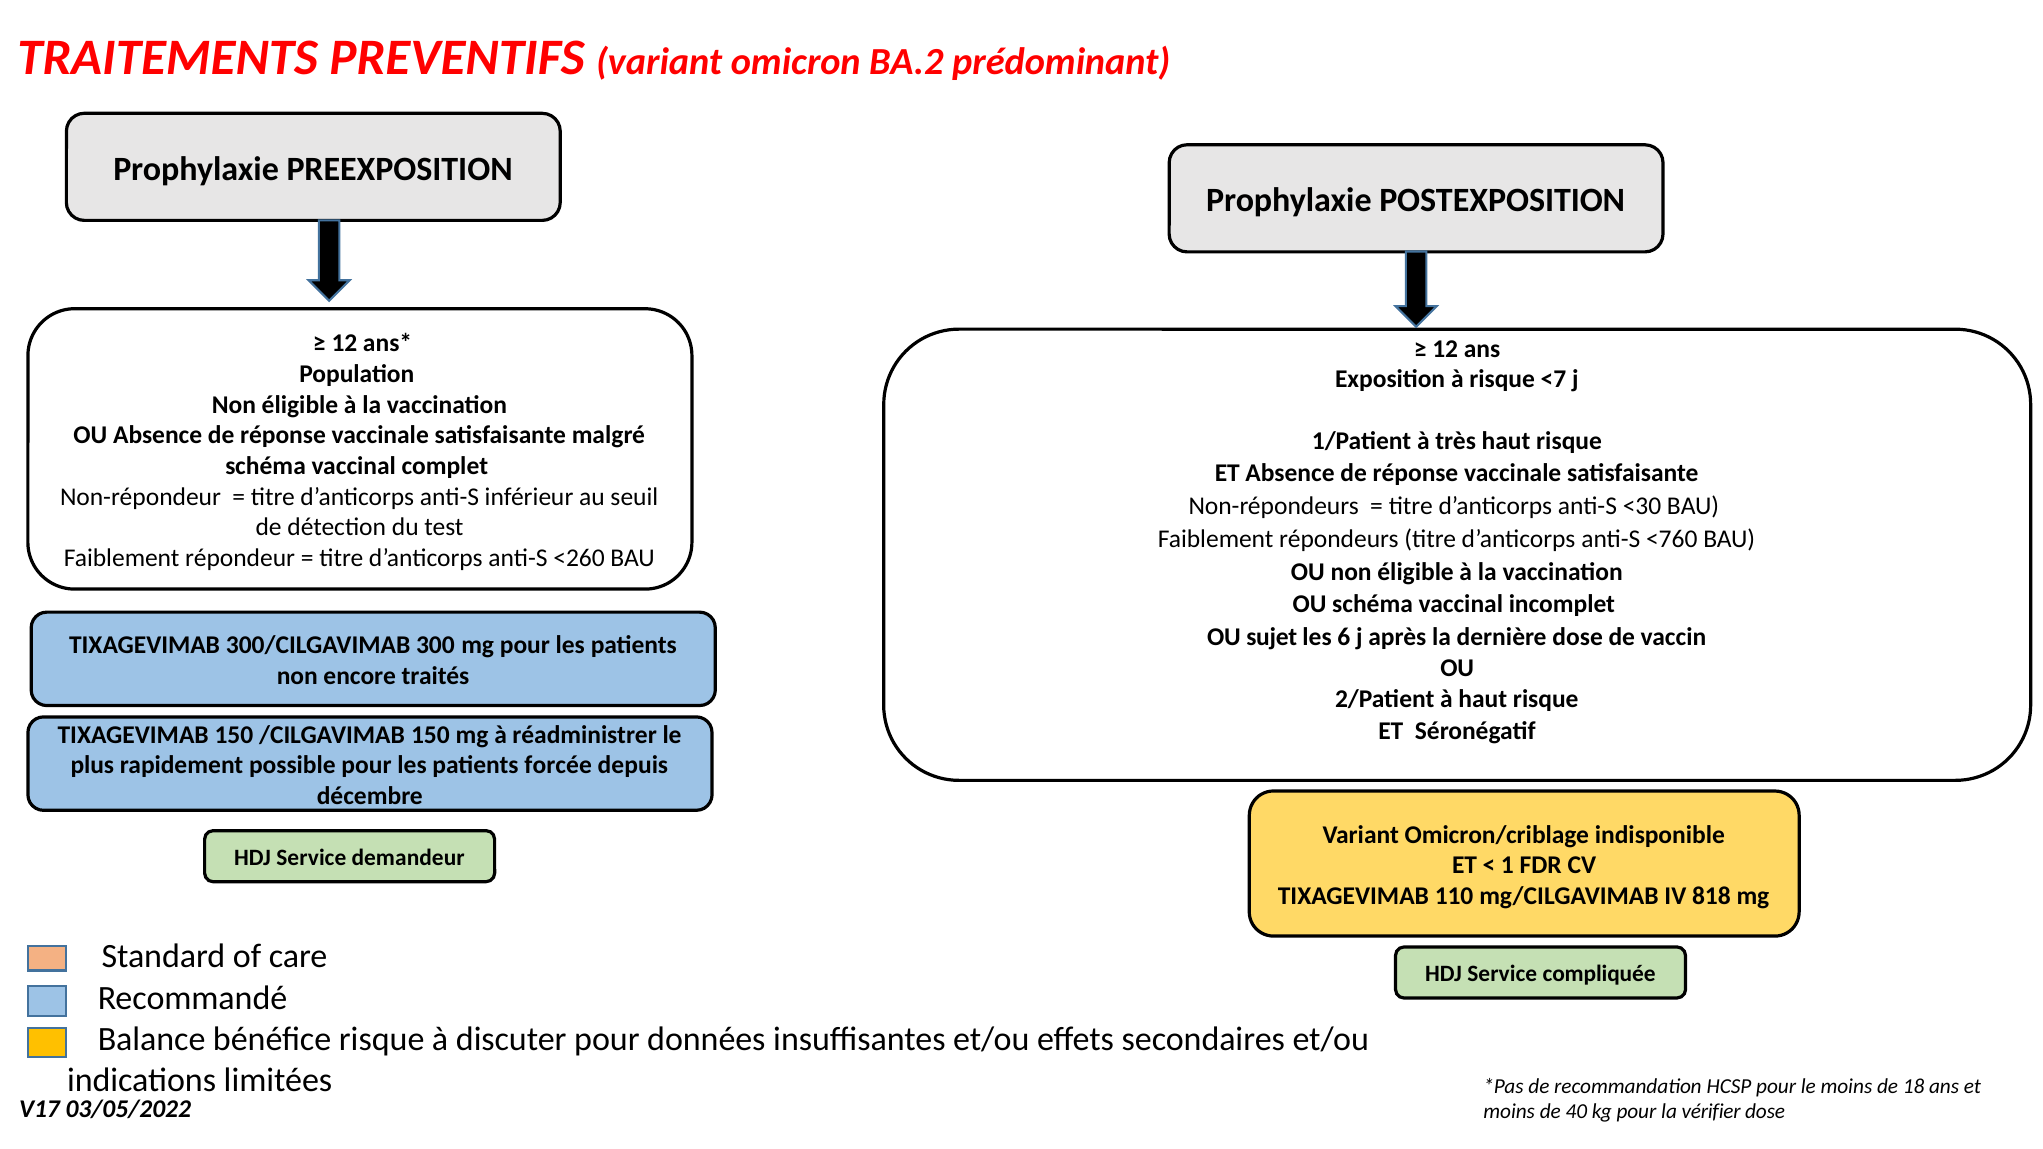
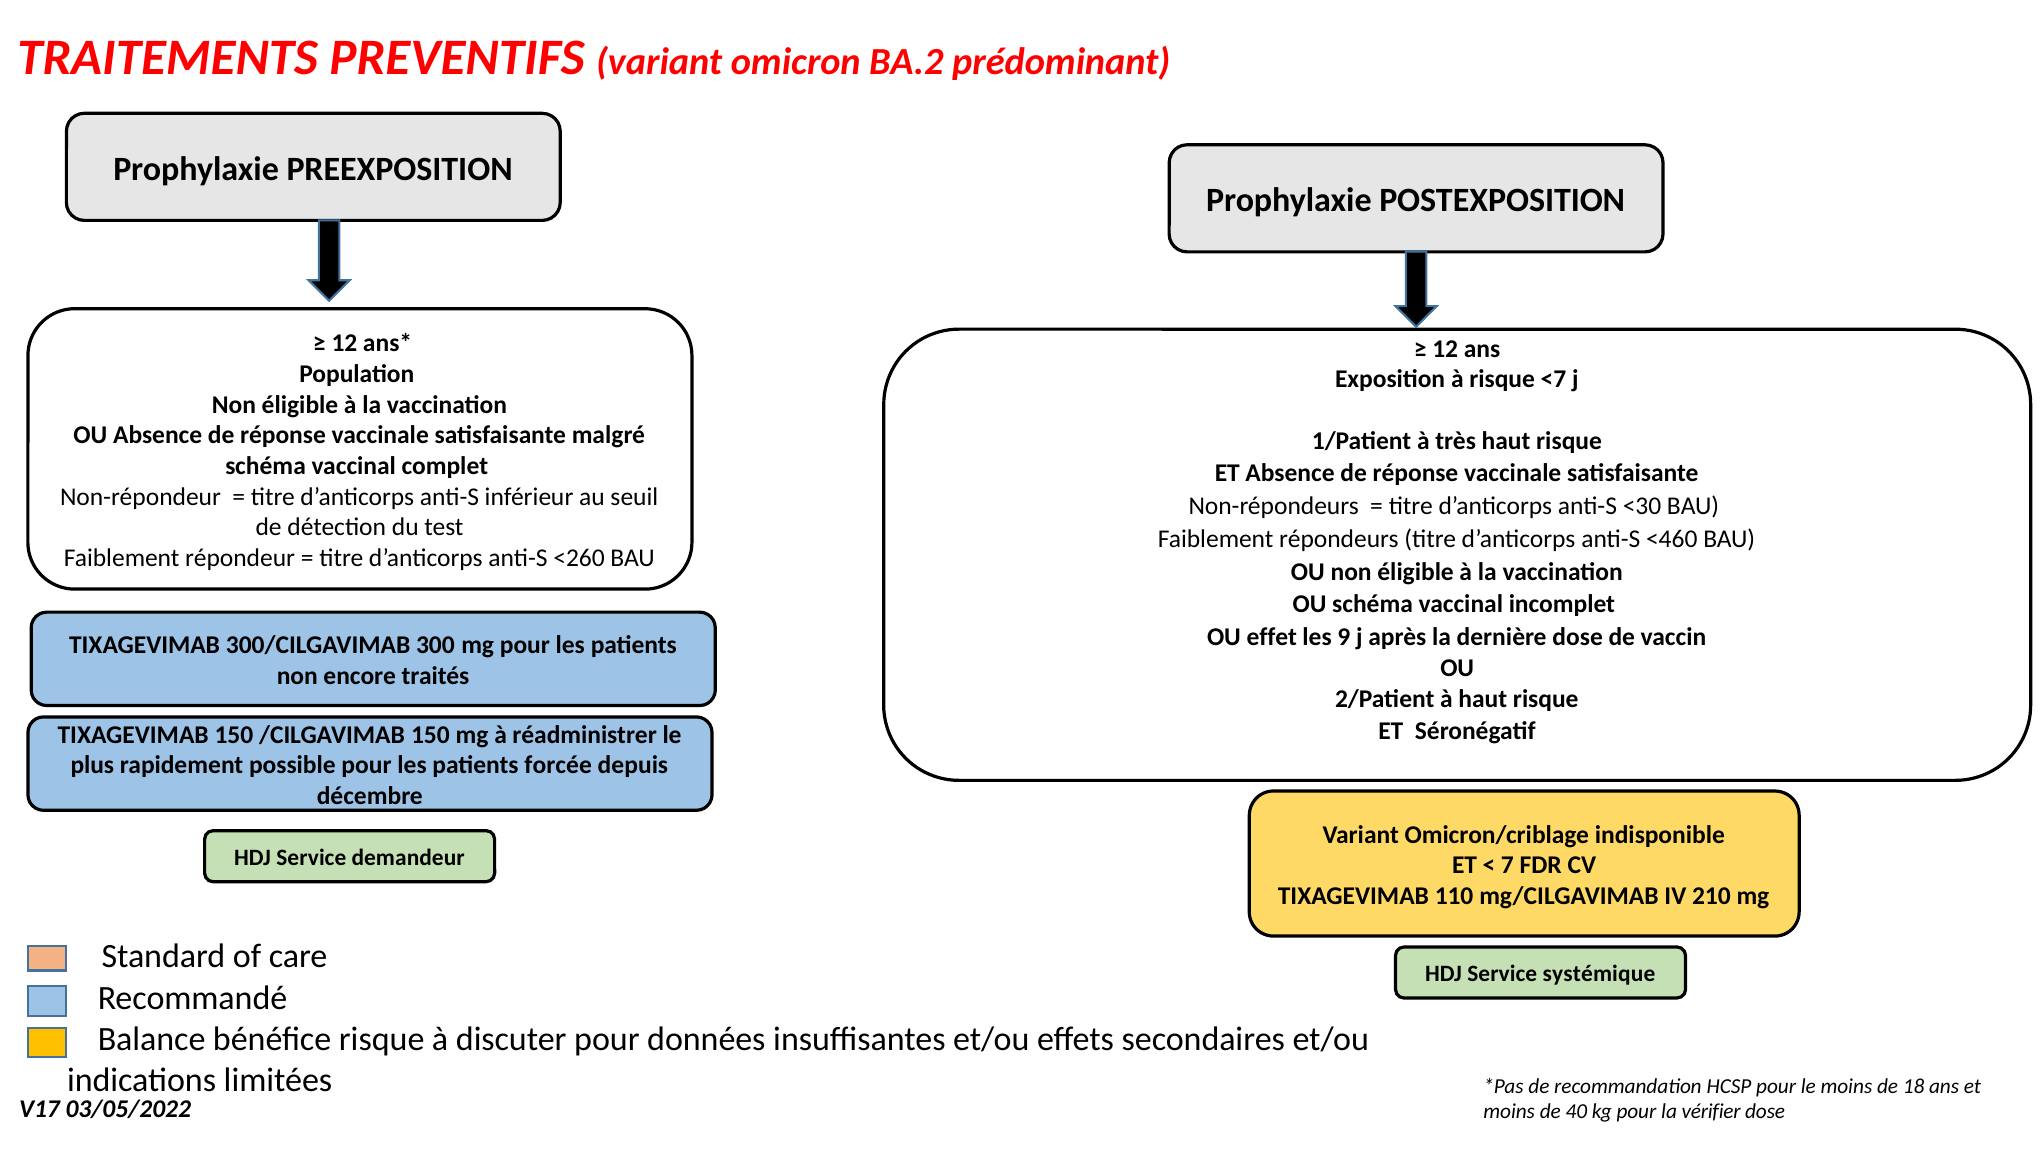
<760: <760 -> <460 (1672, 539)
sujet: sujet -> effet (1272, 637)
6: 6 -> 9 (1344, 637)
1: 1 -> 7 (1507, 865)
818: 818 -> 210 (1711, 896)
compliquée: compliquée -> systémique (1599, 974)
